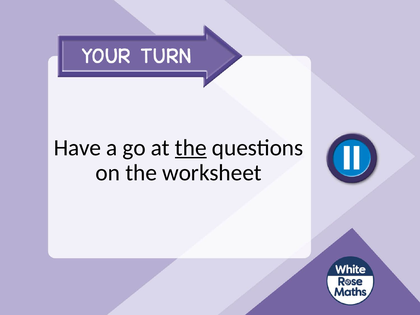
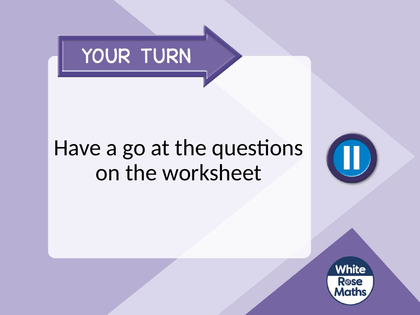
the underline: present -> none (191, 148)
